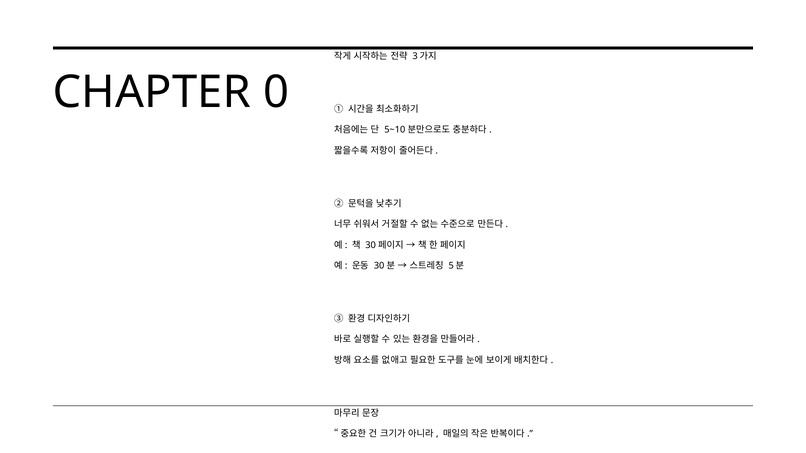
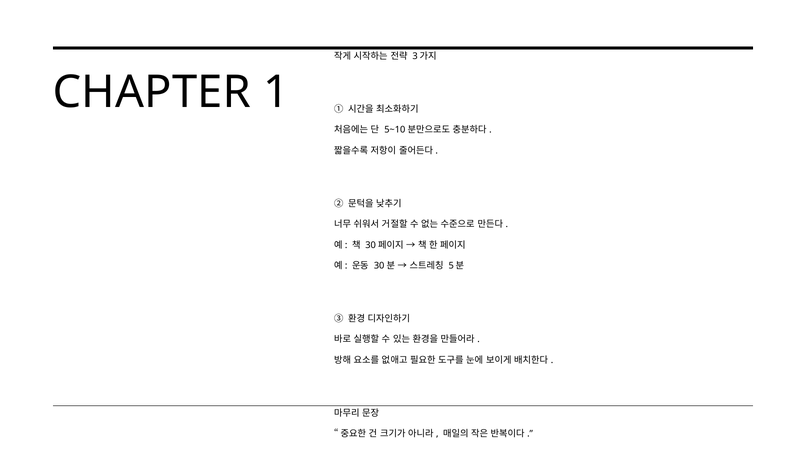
0: 0 -> 1 (276, 92)
